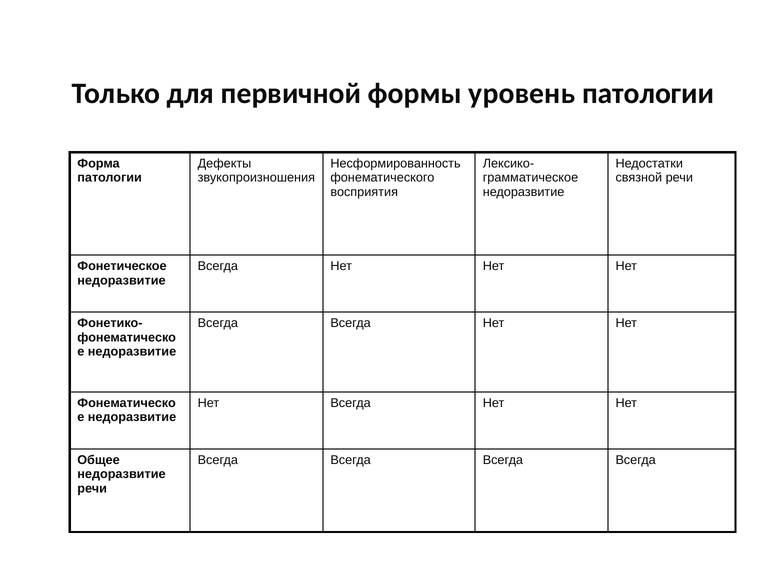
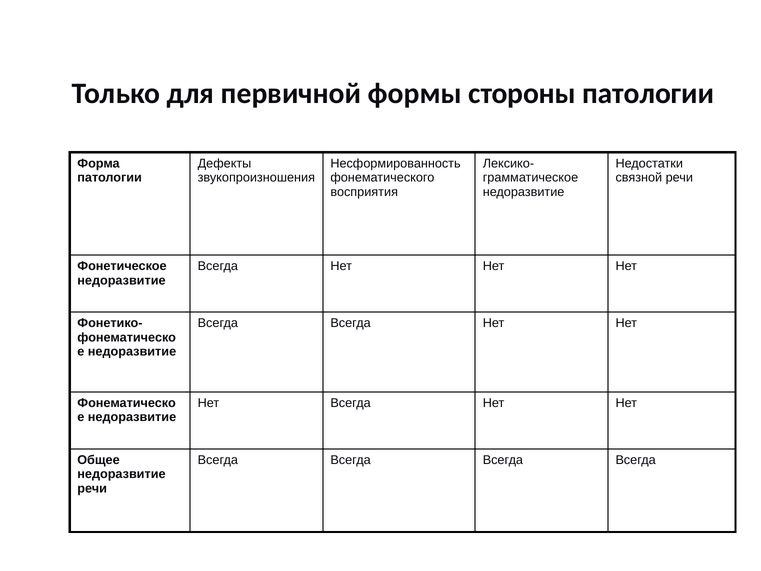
уровень: уровень -> стороны (522, 93)
